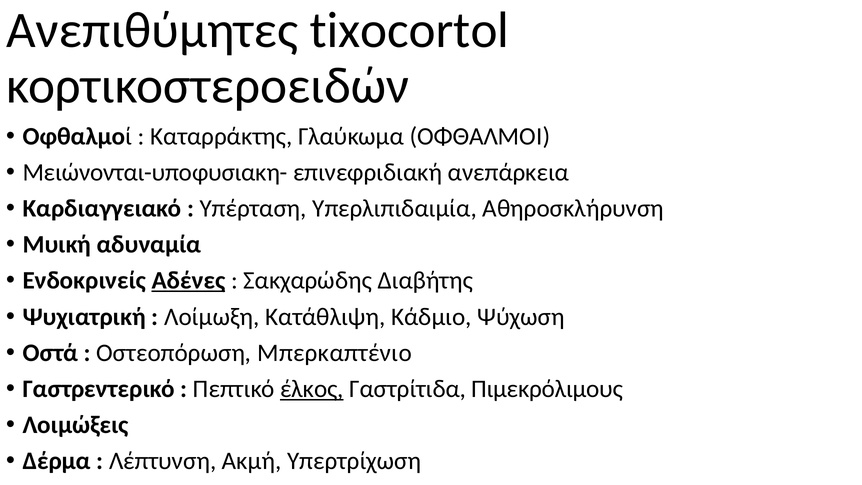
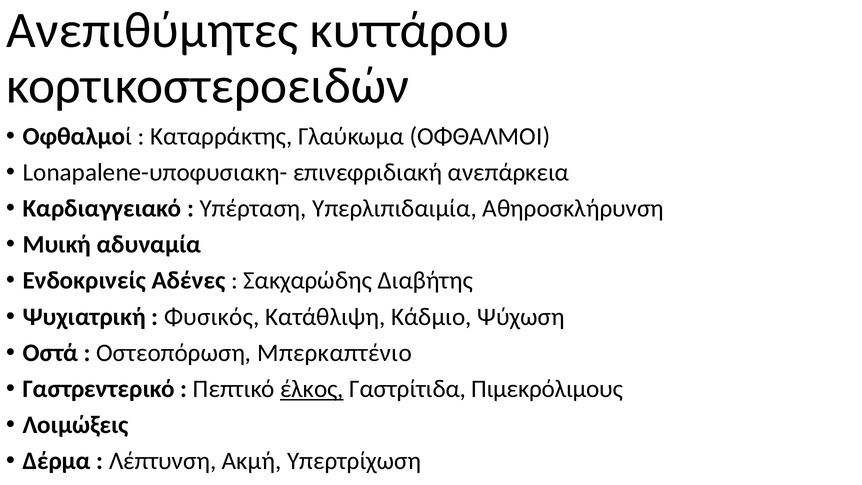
tixocortol: tixocortol -> κυττάρου (409, 31)
Μειώνονται-υποφυσιακη-: Μειώνονται-υποφυσιακη- -> Lonapalene-υποφυσιακη- (155, 172)
Αδένες underline: present -> none (188, 281)
Λοίμωξη: Λοίμωξη -> Φυσικός (212, 317)
